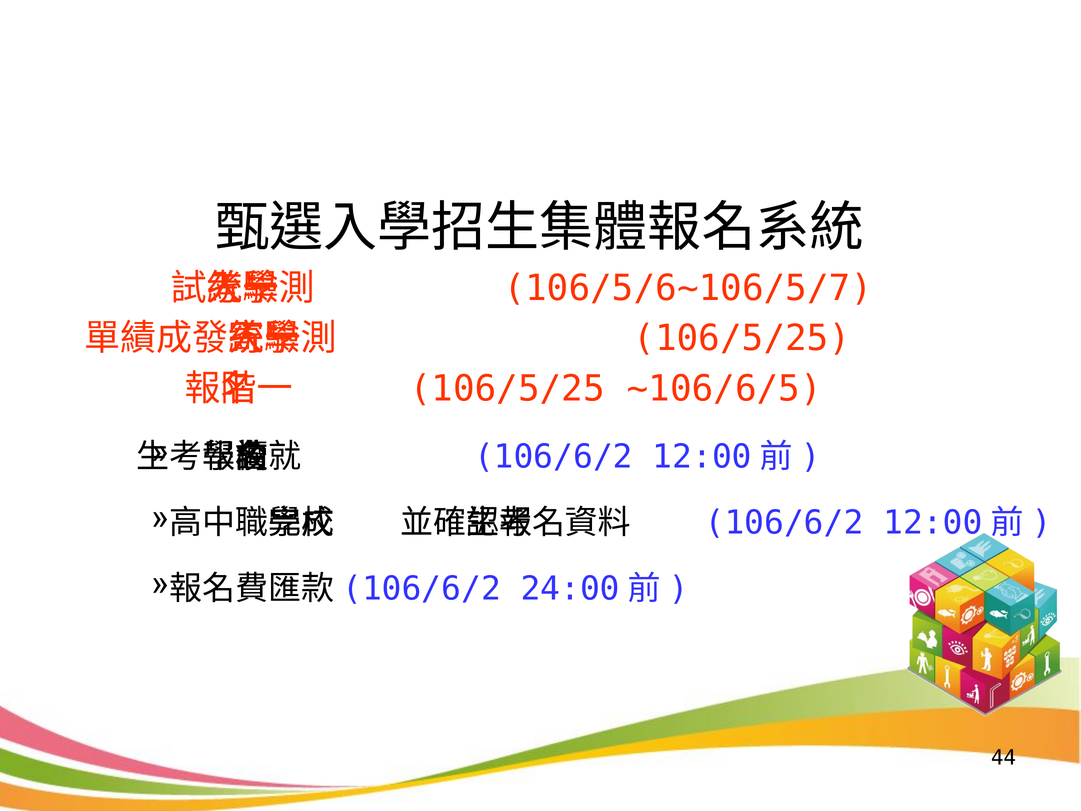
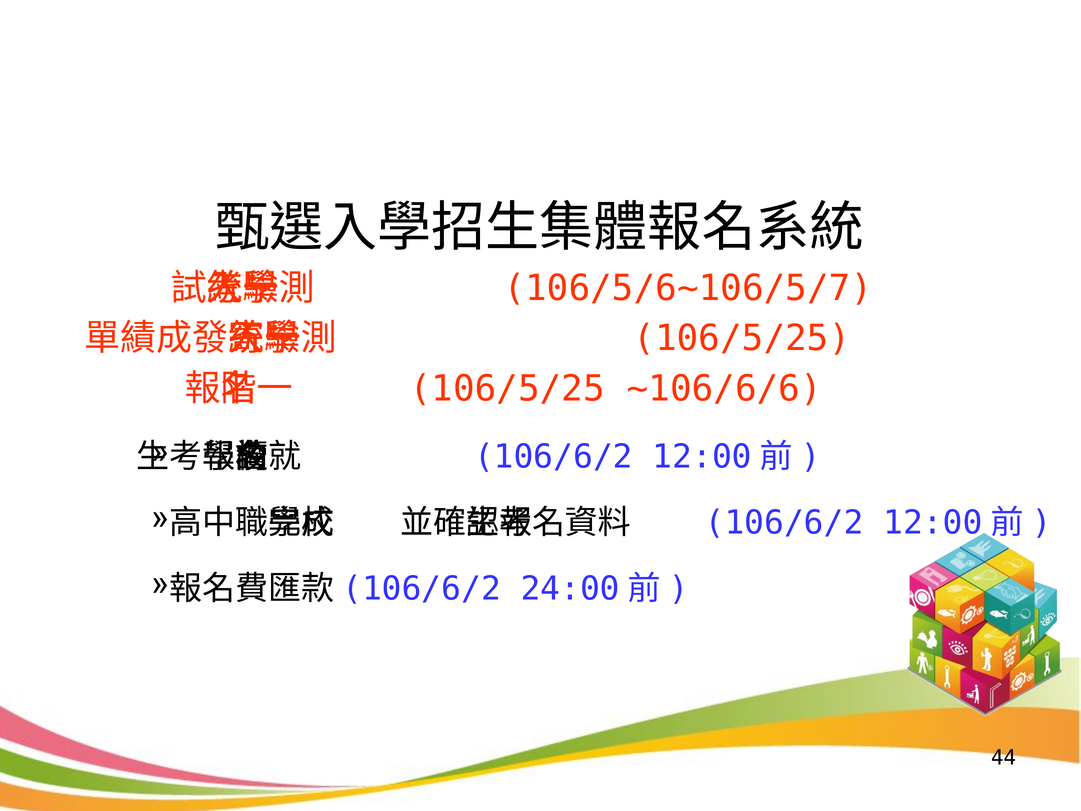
~106/6/5: ~106/6/5 -> ~106/6/6 (724, 389)
